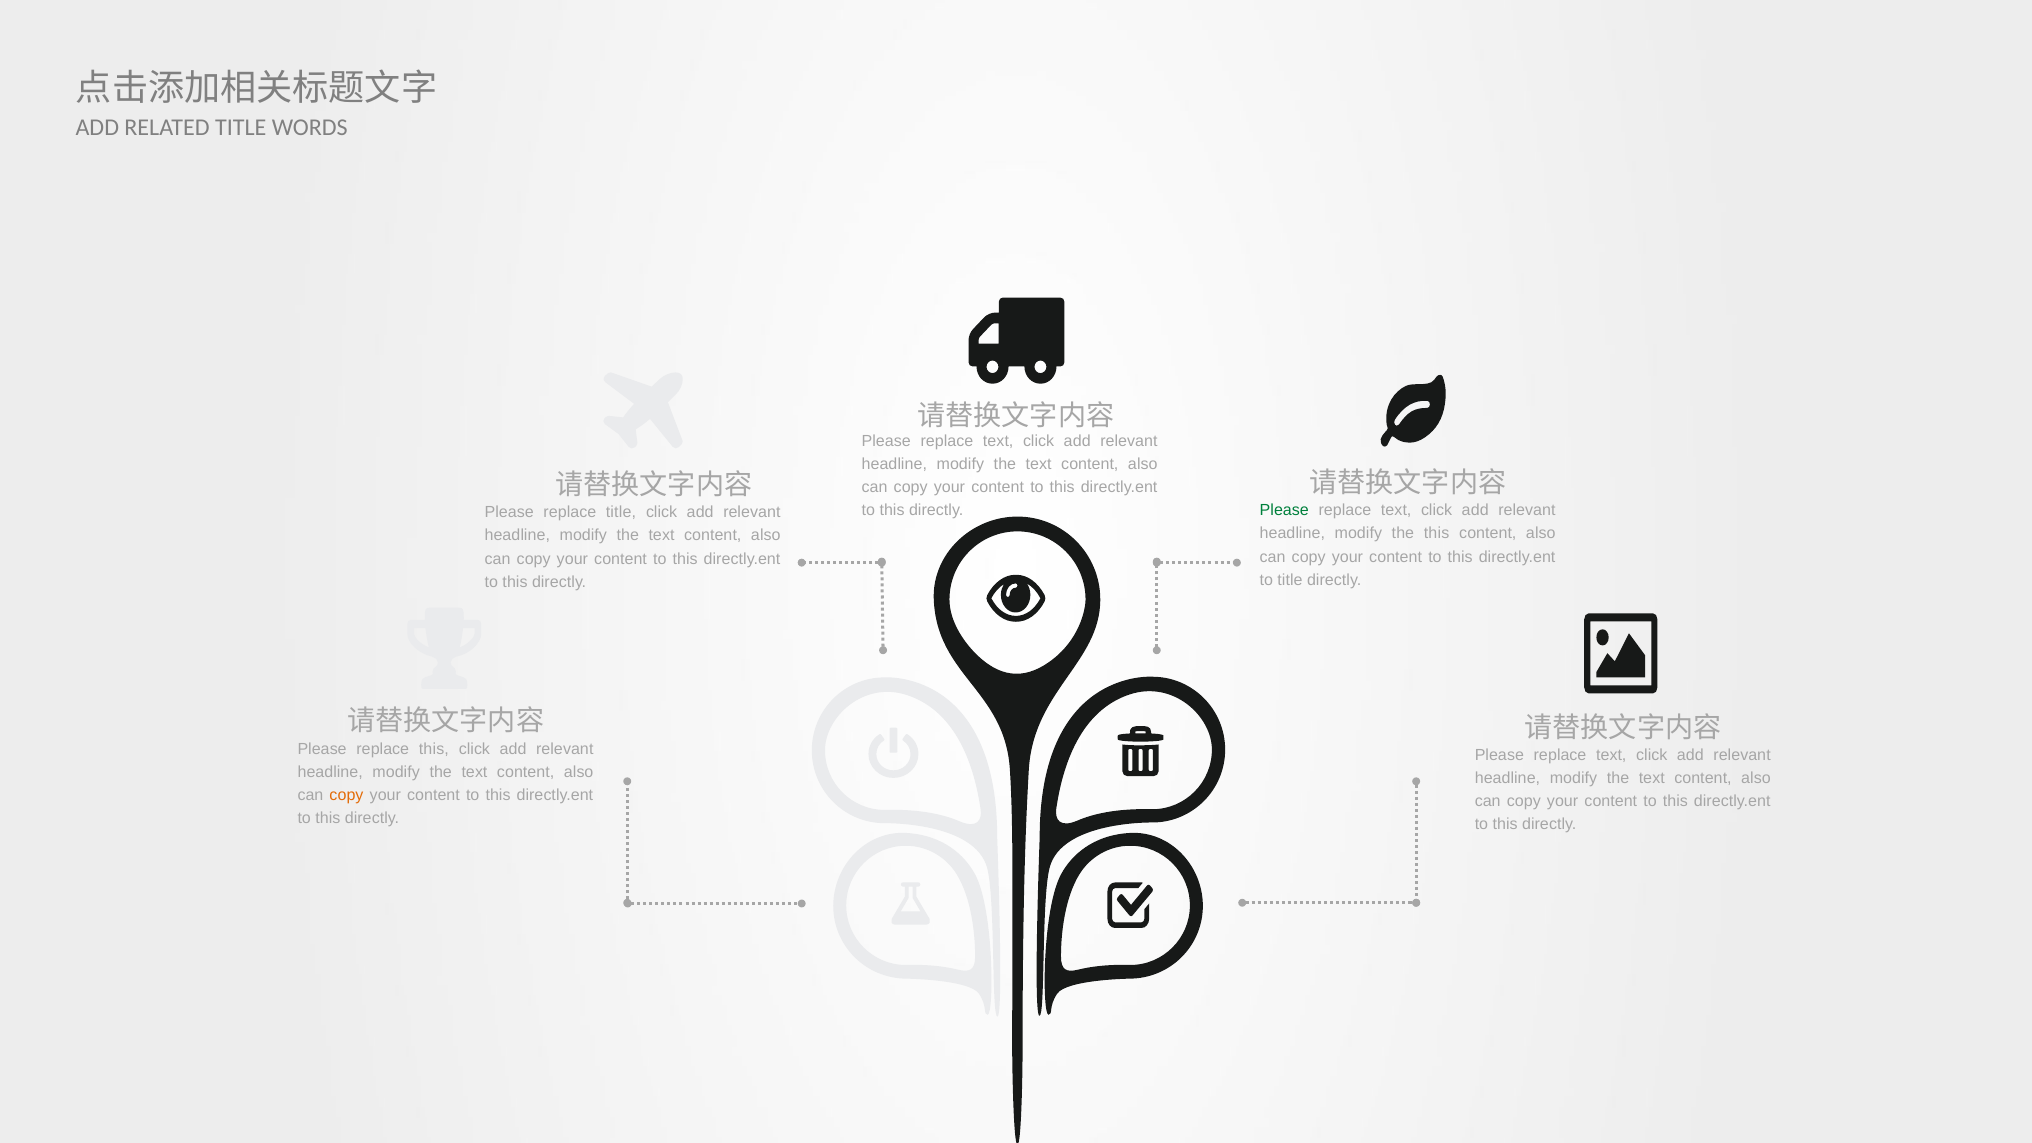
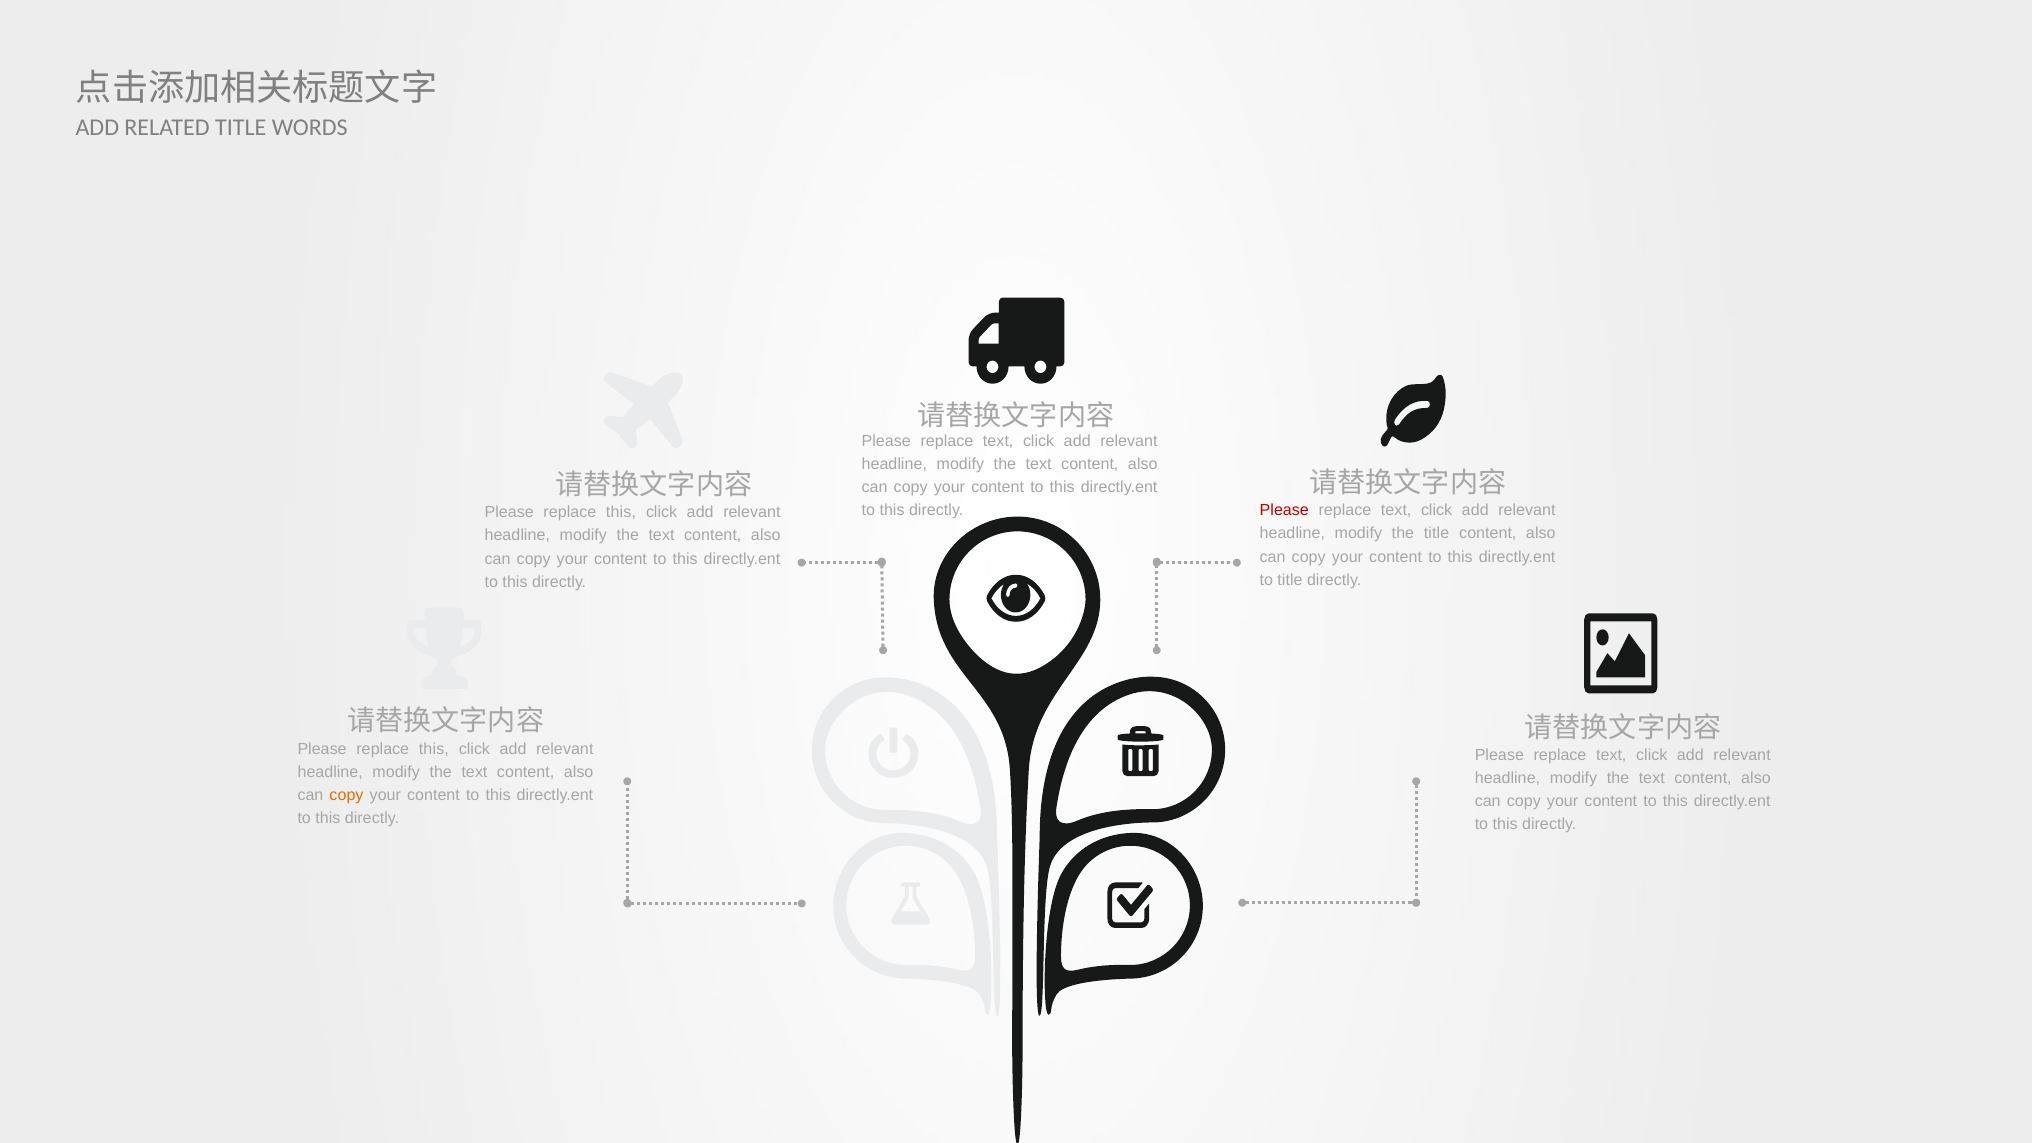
Please colour: green -> red (1284, 511)
title: title -> this (621, 513)
the this: this -> title (1437, 534)
